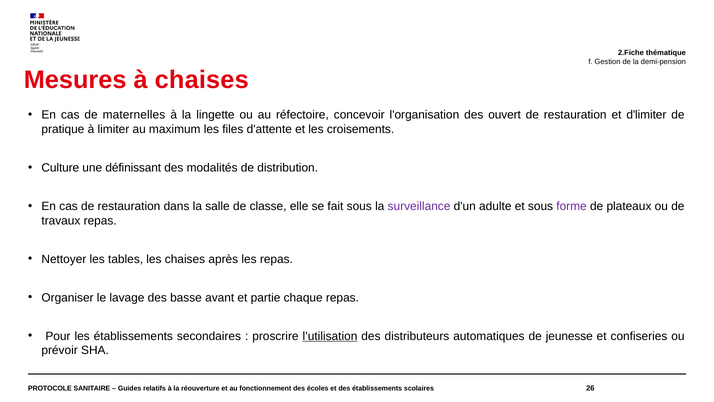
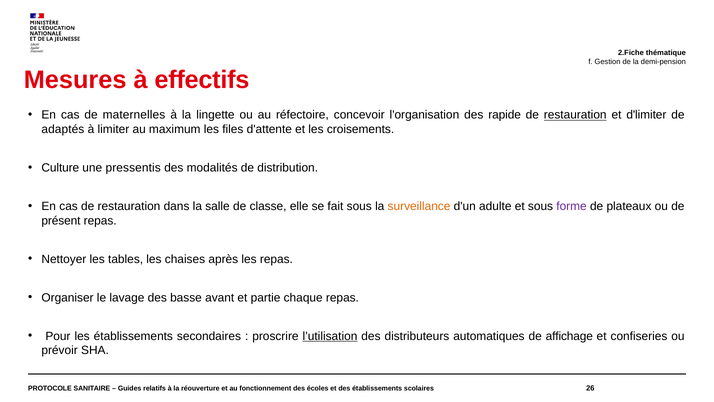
à chaises: chaises -> effectifs (202, 80)
ouvert: ouvert -> rapide (505, 115)
restauration underline: none -> present (575, 115)
pratique: pratique -> adaptés (63, 129)
définissant: définissant -> pressentis (133, 168)
surveillance colour: purple -> orange (419, 206)
travaux: travaux -> présent (61, 220)
jeunesse: jeunesse -> affichage (569, 336)
